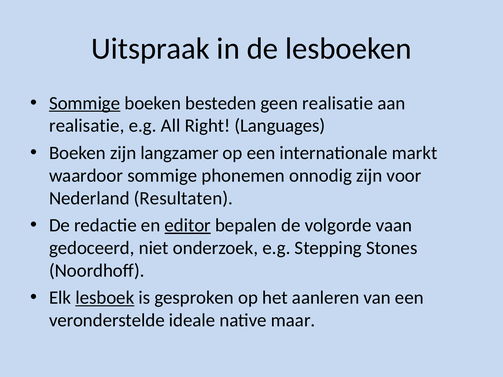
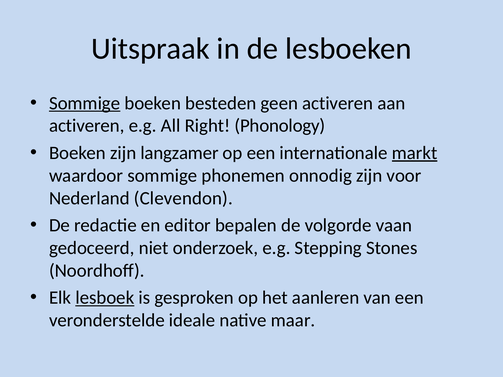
geen realisatie: realisatie -> activeren (338, 103)
realisatie: realisatie -> activeren (87, 126)
Languages: Languages -> Phonology (280, 126)
markt underline: none -> present (415, 153)
Resultaten: Resultaten -> Clevendon (183, 198)
editor underline: present -> none (188, 225)
